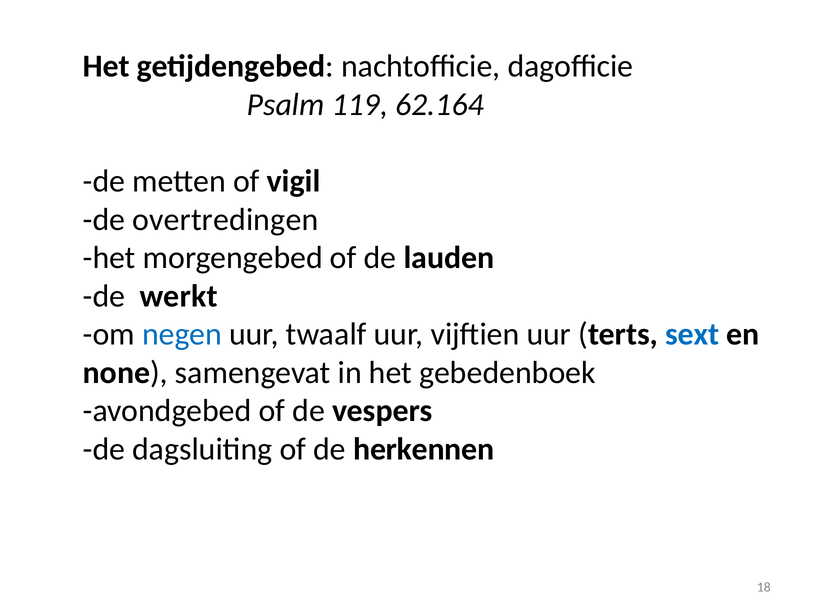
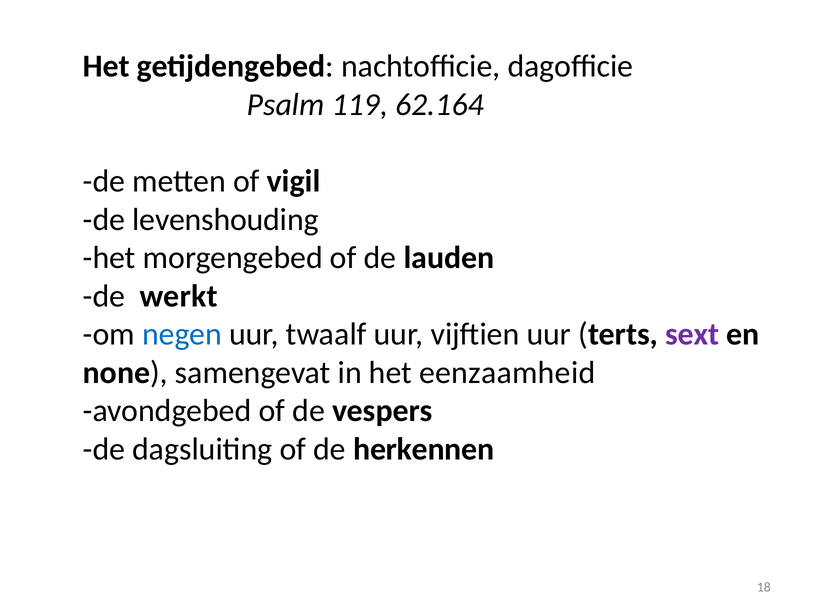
overtredingen: overtredingen -> levenshouding (225, 220)
sext colour: blue -> purple (692, 334)
gebedenboek: gebedenboek -> eenzaamheid (507, 373)
